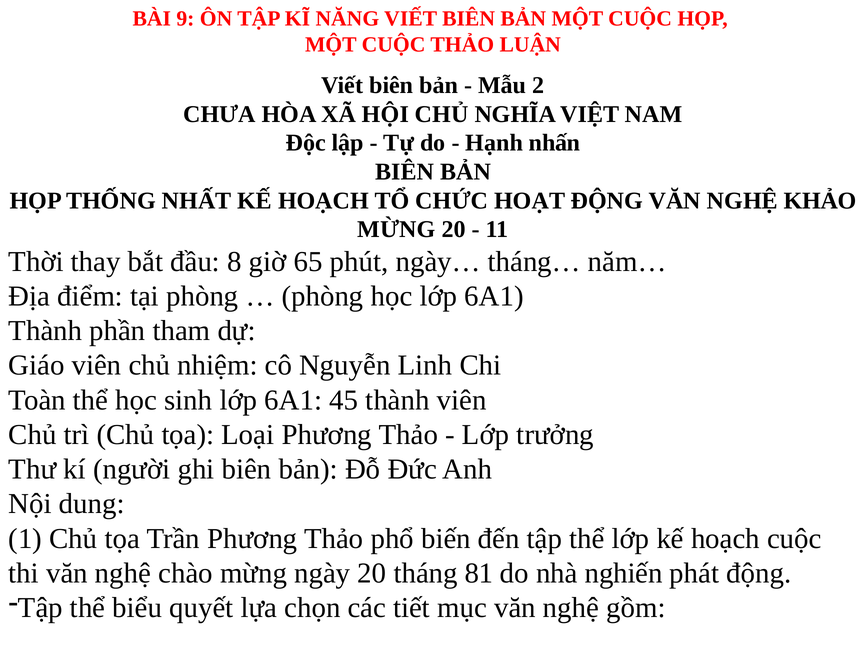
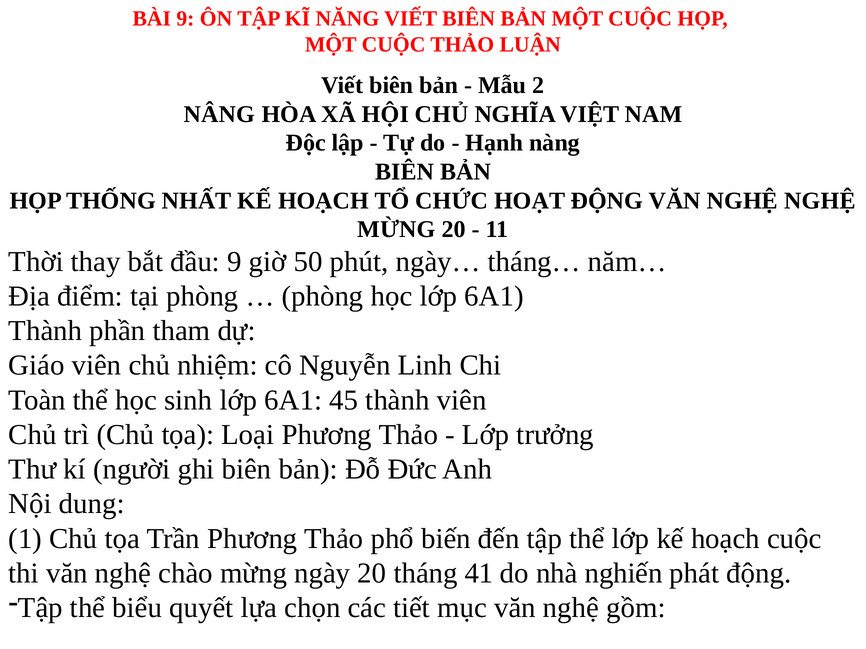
CHƯA: CHƯA -> NÂNG (219, 114)
nhấn: nhấn -> nàng (555, 143)
NGHỆ KHẢO: KHẢO -> NGHỆ (820, 201)
đầu 8: 8 -> 9 (234, 262)
65: 65 -> 50 (308, 262)
81: 81 -> 41 (479, 574)
